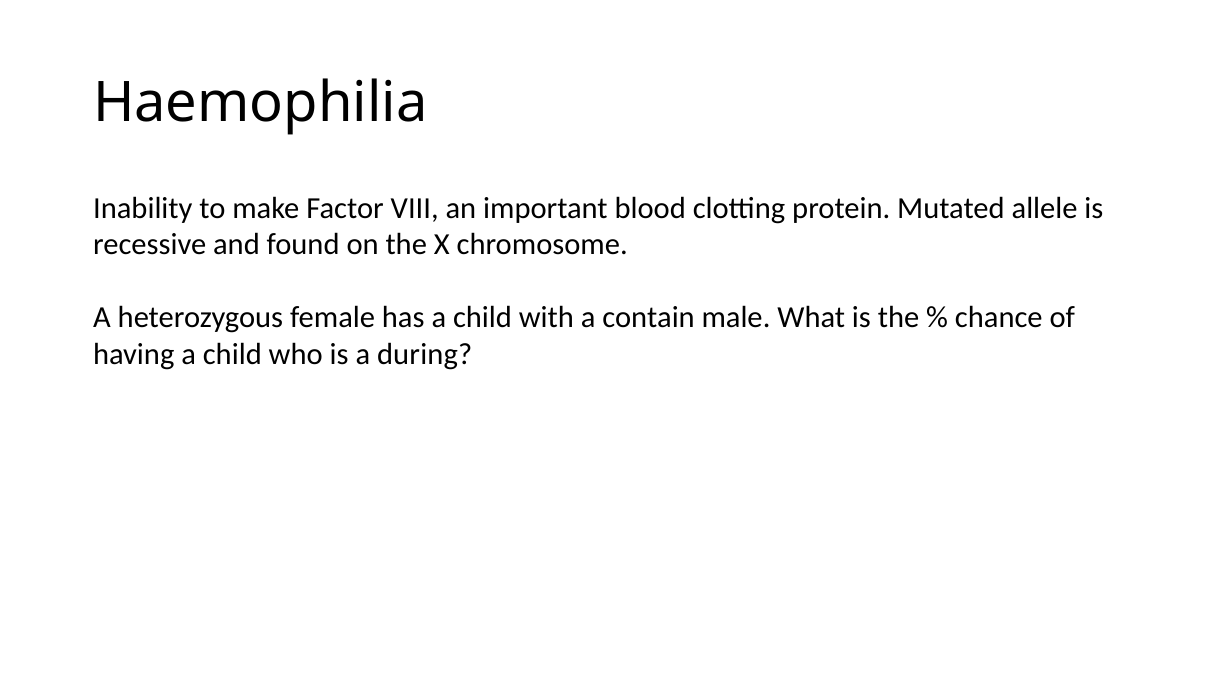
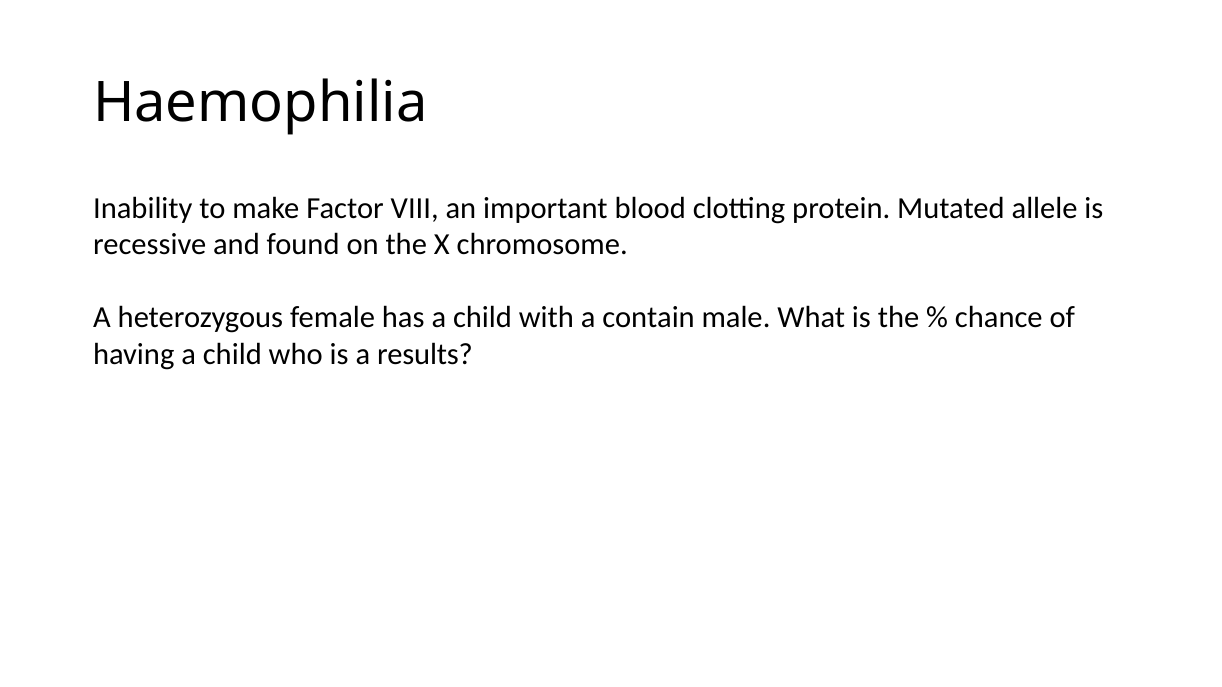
during: during -> results (425, 355)
